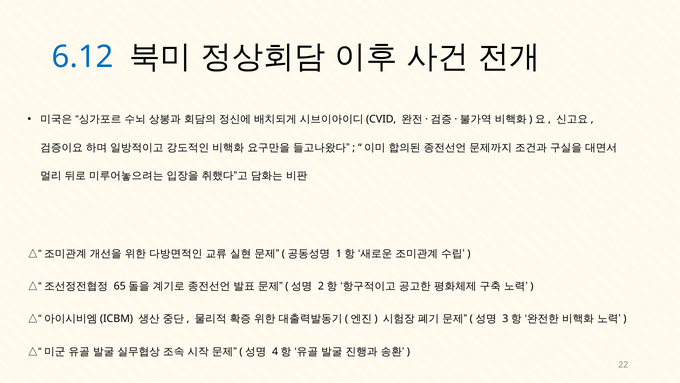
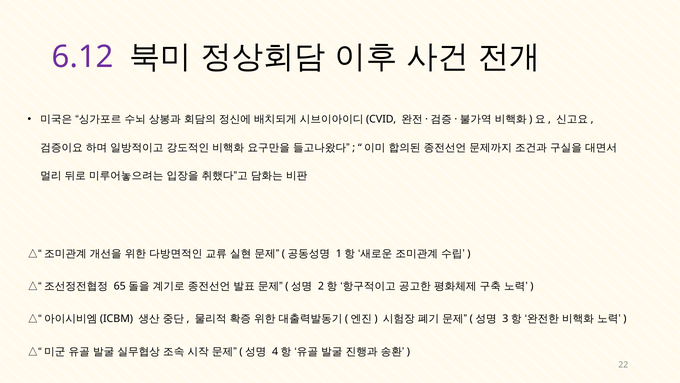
6.12 colour: blue -> purple (83, 57)
